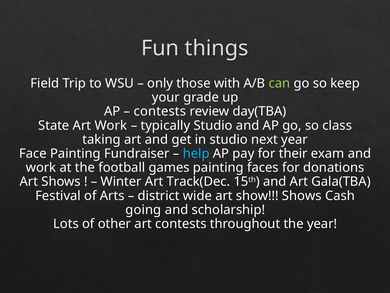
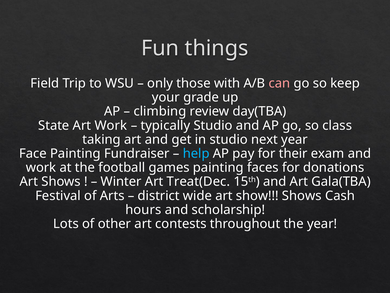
can colour: light green -> pink (279, 83)
contests: contests -> climbing (160, 111)
Track(Dec: Track(Dec -> Treat(Dec (198, 181)
going: going -> hours (143, 209)
